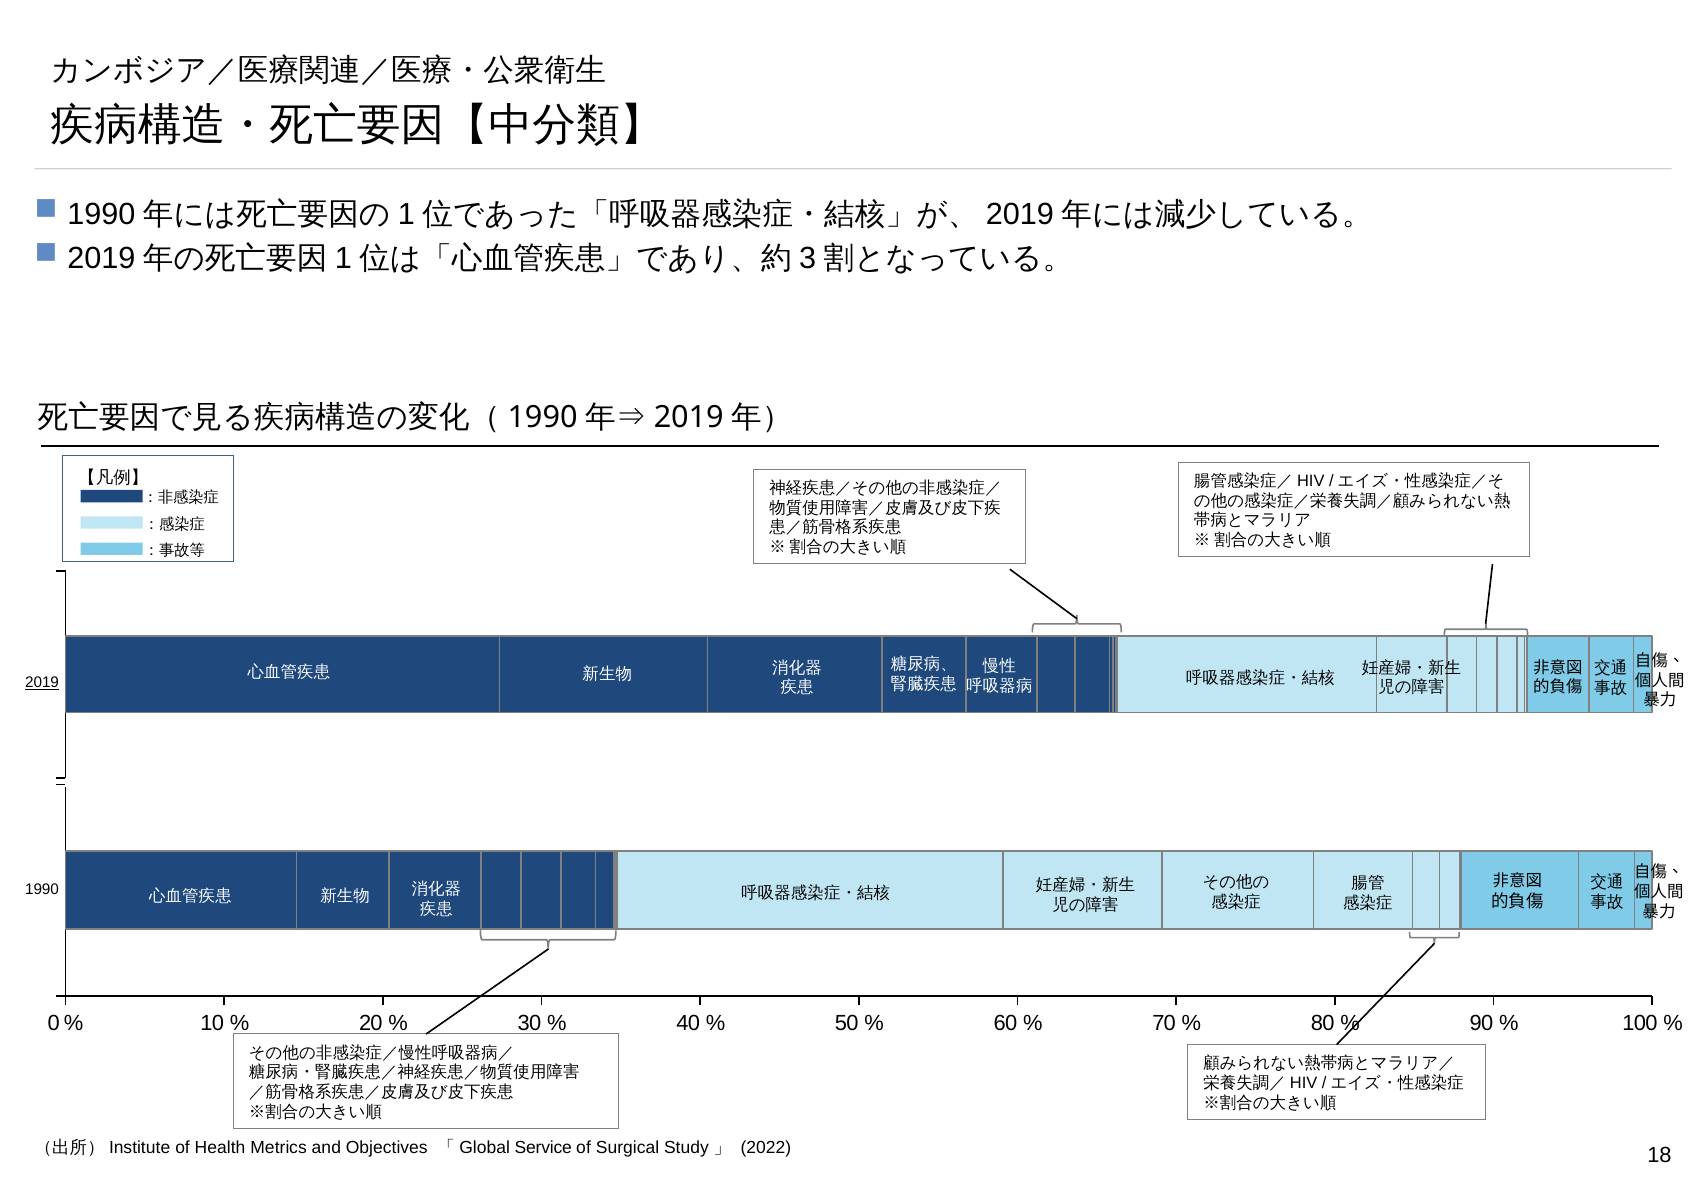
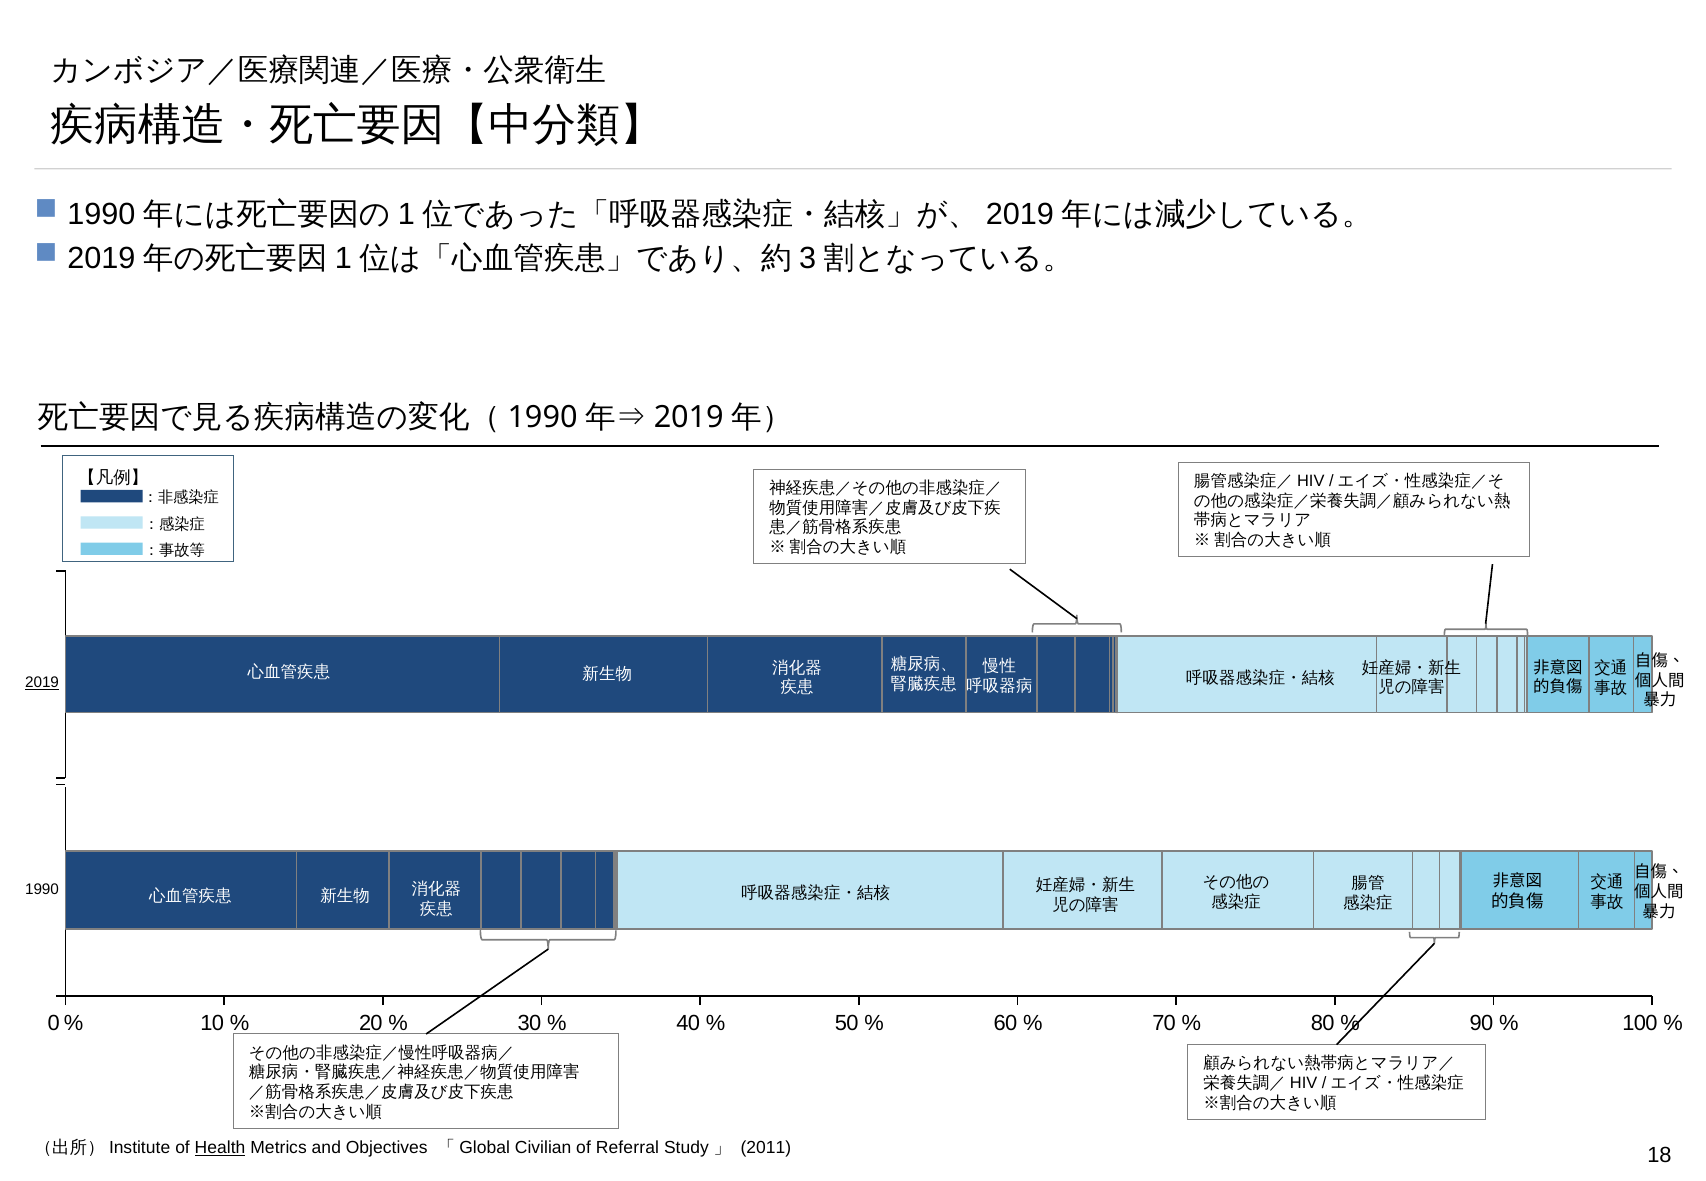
Health underline: none -> present (220, 1148)
Service: Service -> Civilian (543, 1148)
Surgical: Surgical -> Referral (627, 1148)
2022: 2022 -> 2011 (766, 1148)
